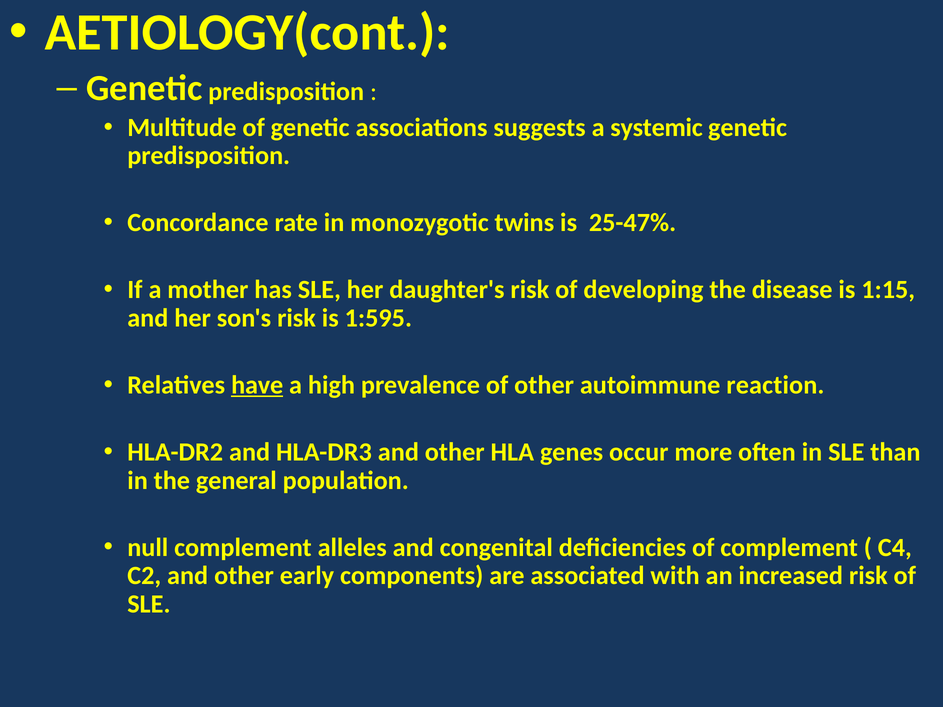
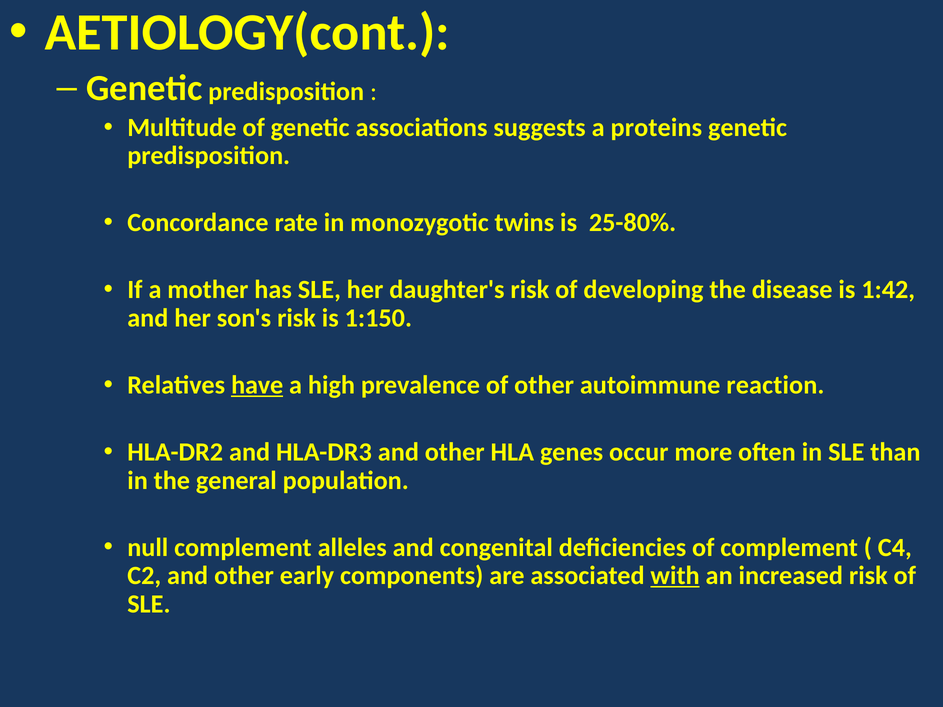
systemic: systemic -> proteins (656, 127)
25-47%: 25-47% -> 25-80% (633, 223)
1:15: 1:15 -> 1:42 (888, 290)
1:595: 1:595 -> 1:150 (378, 318)
with underline: none -> present (675, 576)
